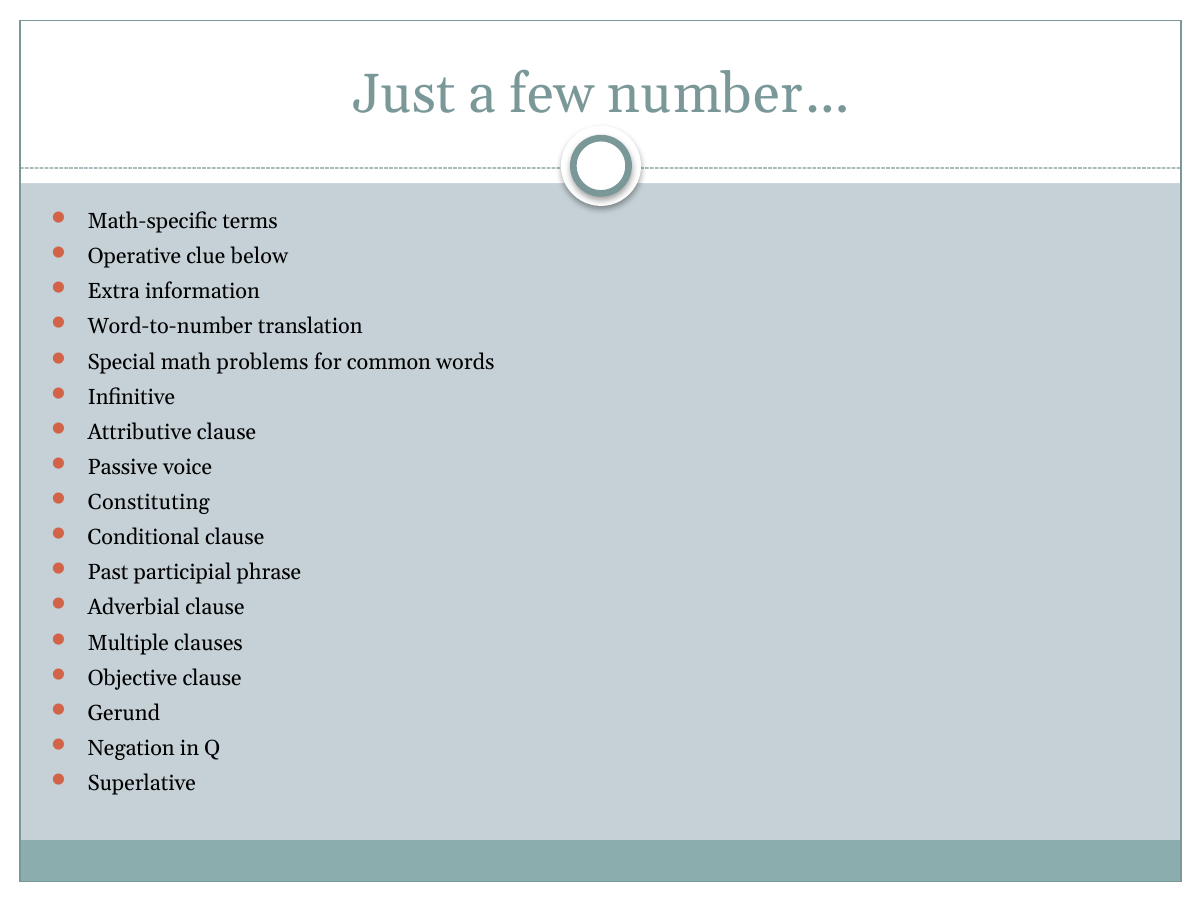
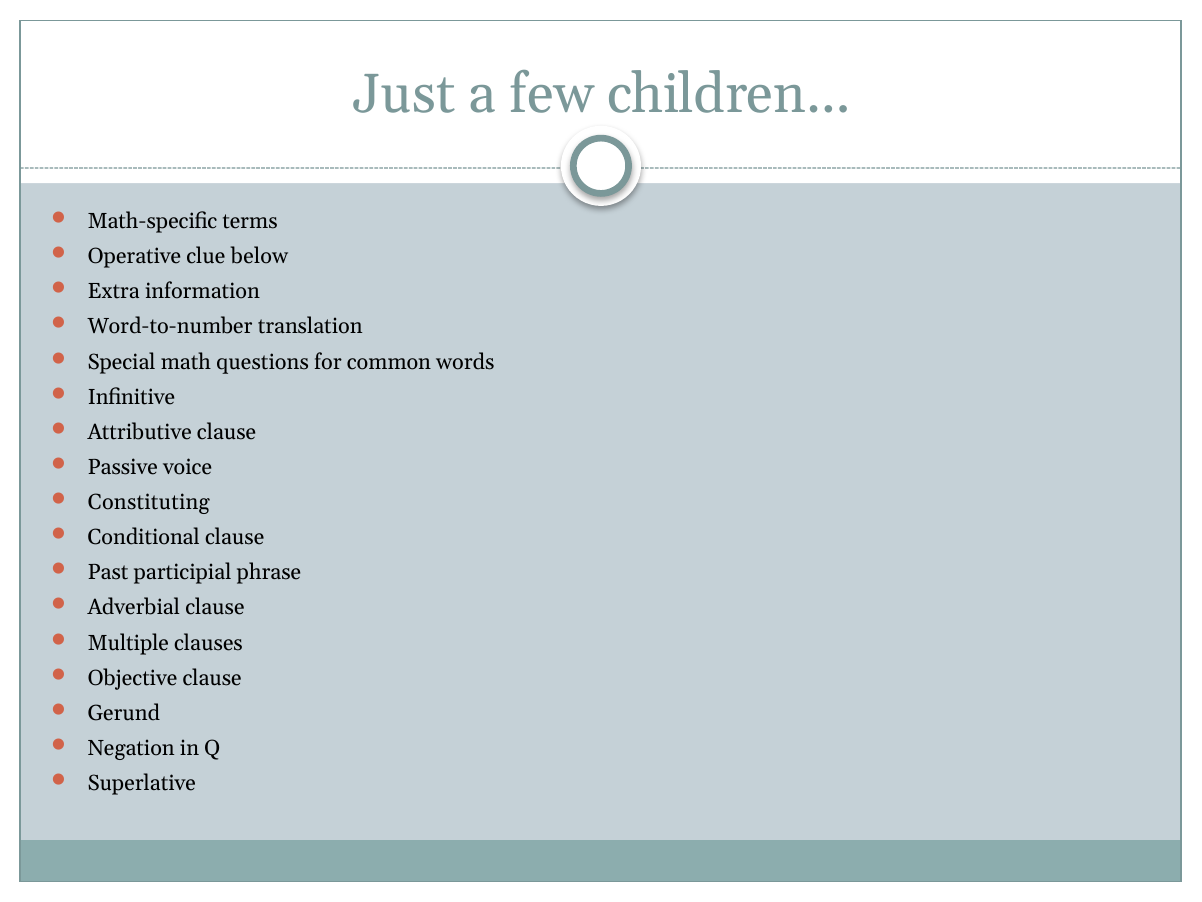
number…: number… -> children… (728, 95)
problems: problems -> questions (263, 362)
